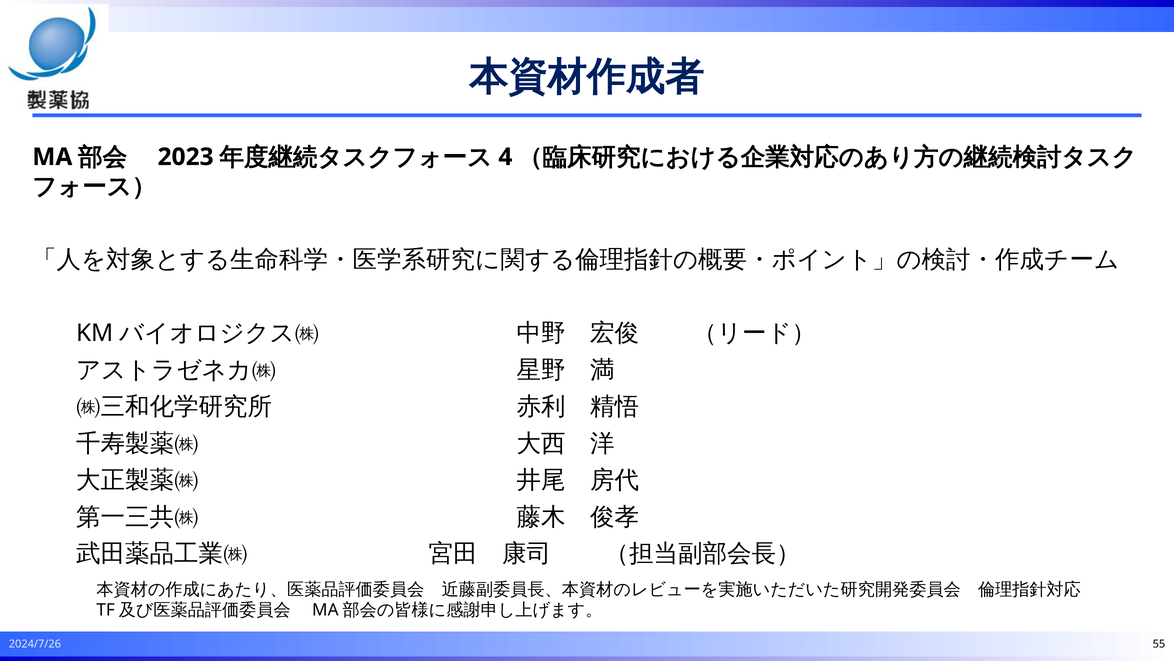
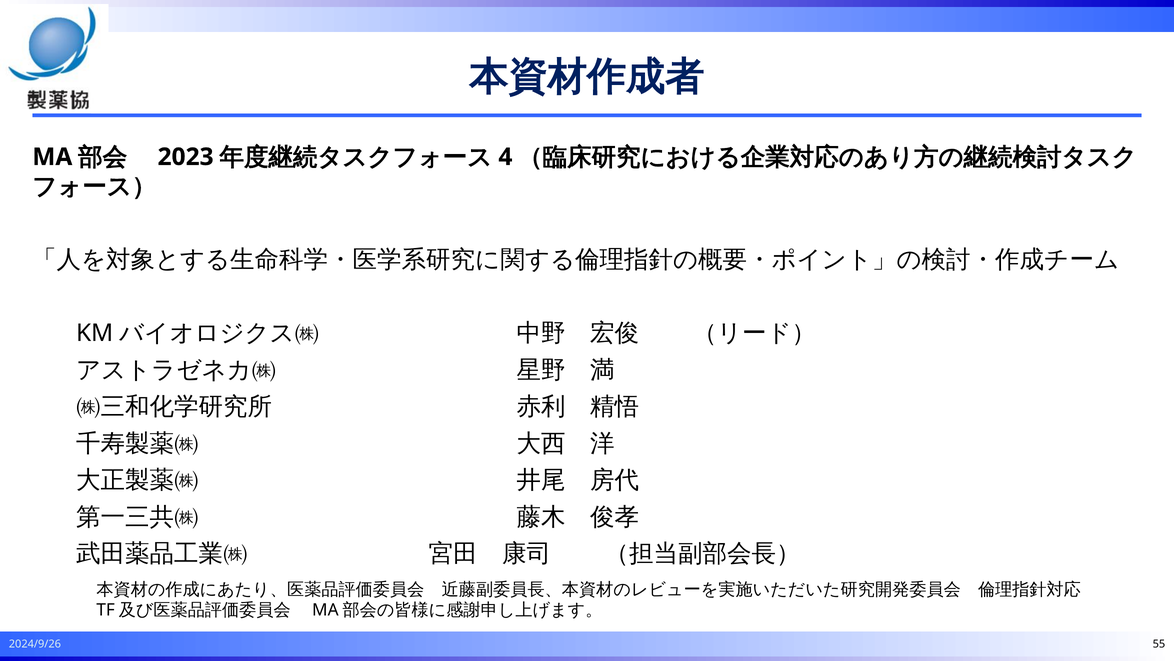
2024/7/26: 2024/7/26 -> 2024/9/26 (35, 644)
